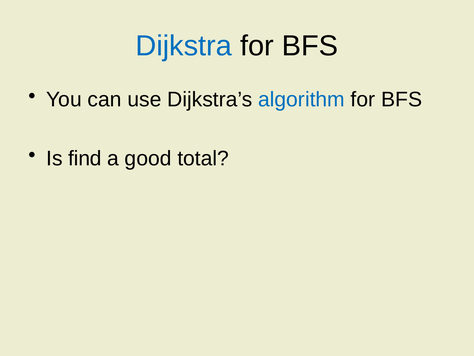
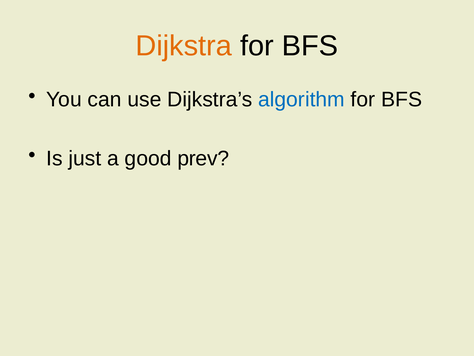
Dijkstra colour: blue -> orange (184, 46)
find: find -> just (85, 158)
total: total -> prev (203, 158)
